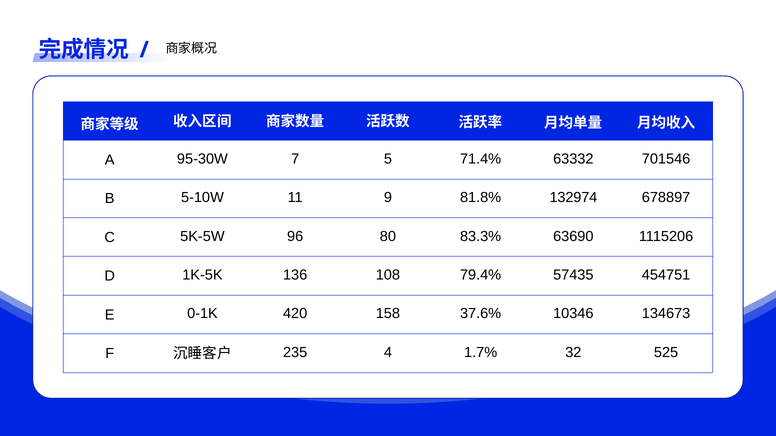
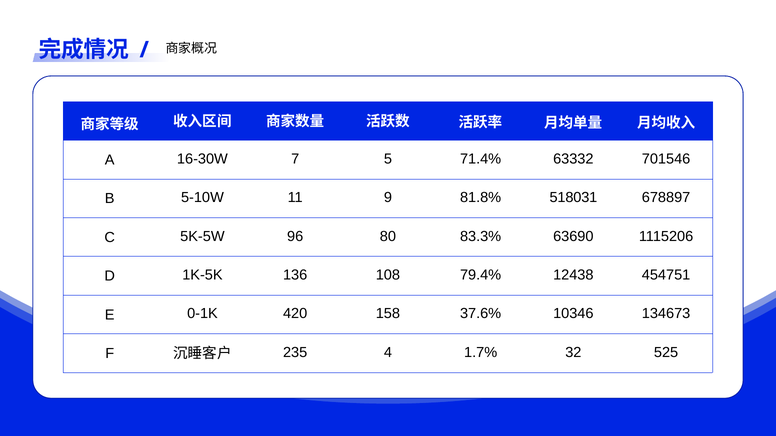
95-30W: 95-30W -> 16-30W (202, 159)
132974: 132974 -> 518031 (573, 198)
57435: 57435 -> 12438 (573, 275)
